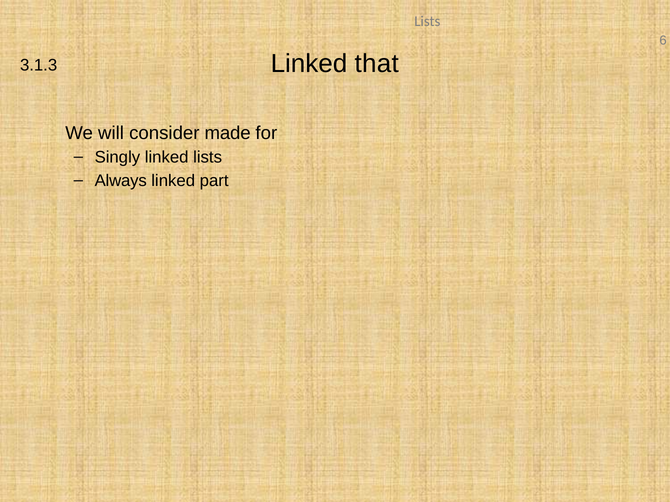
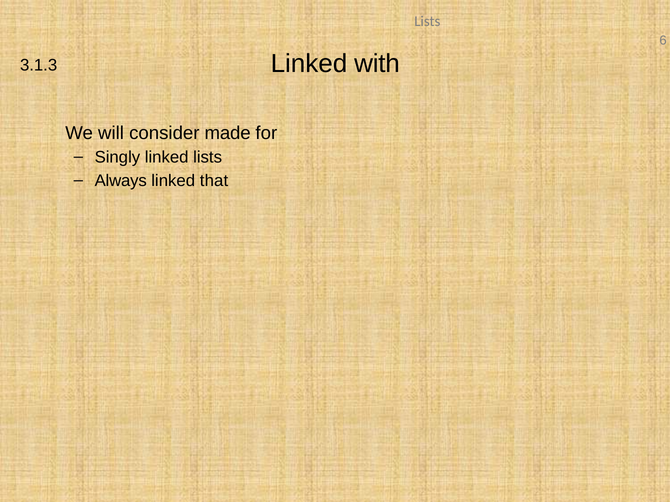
that: that -> with (377, 64)
part: part -> that (214, 181)
